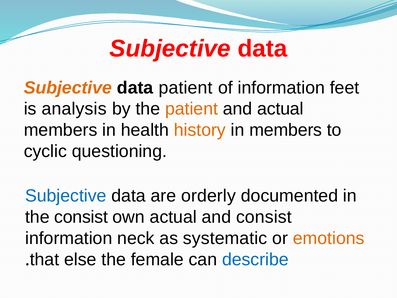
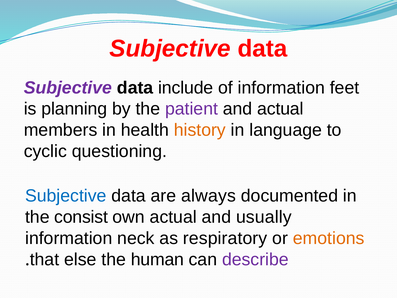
Subjective colour: orange -> purple (68, 88)
data patient: patient -> include (186, 88)
analysis: analysis -> planning (74, 109)
patient colour: orange -> purple (191, 109)
in members: members -> language (286, 130)
orderly: orderly -> always (208, 196)
and consist: consist -> usually (264, 217)
systematic: systematic -> respiratory (225, 238)
female: female -> human (157, 259)
describe colour: blue -> purple (255, 259)
